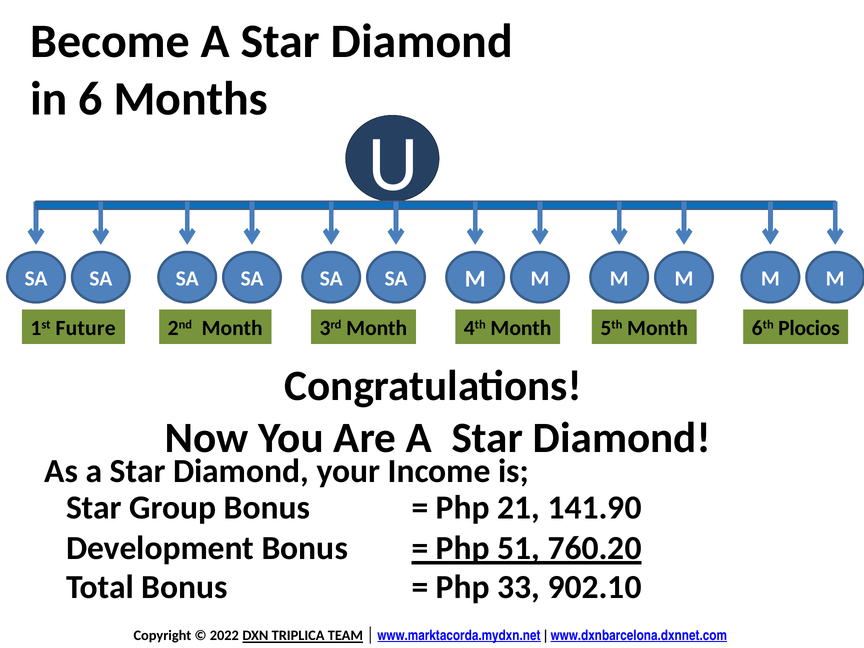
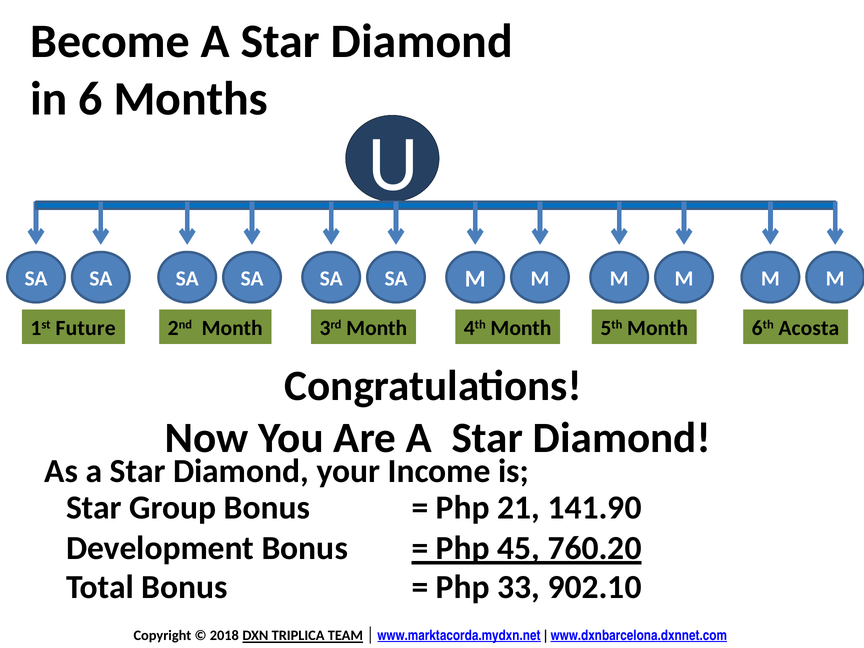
Plocios: Plocios -> Acosta (809, 328)
51: 51 -> 45 (519, 548)
2022: 2022 -> 2018 (224, 636)
